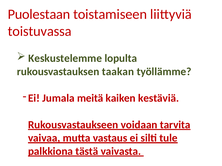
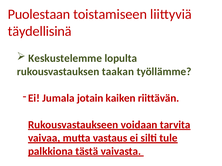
toistuvassa: toistuvassa -> täydellisinä (40, 31)
meitä: meitä -> jotain (90, 98)
kestäviä: kestäviä -> riittävän (159, 98)
